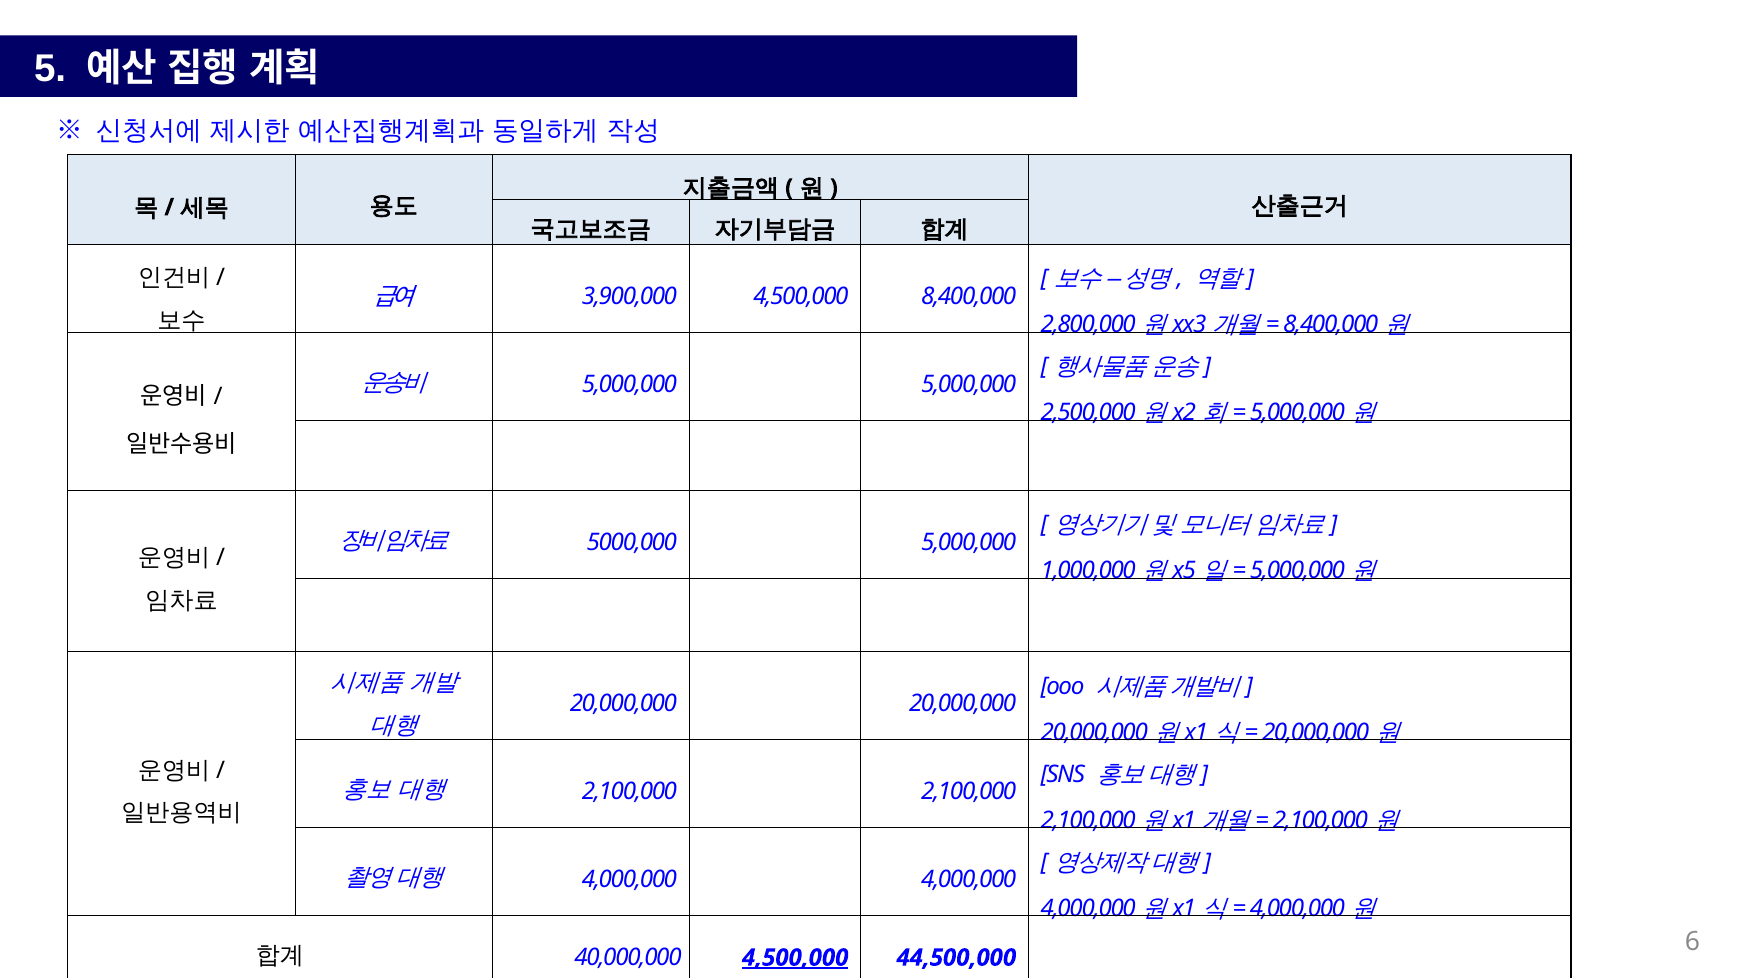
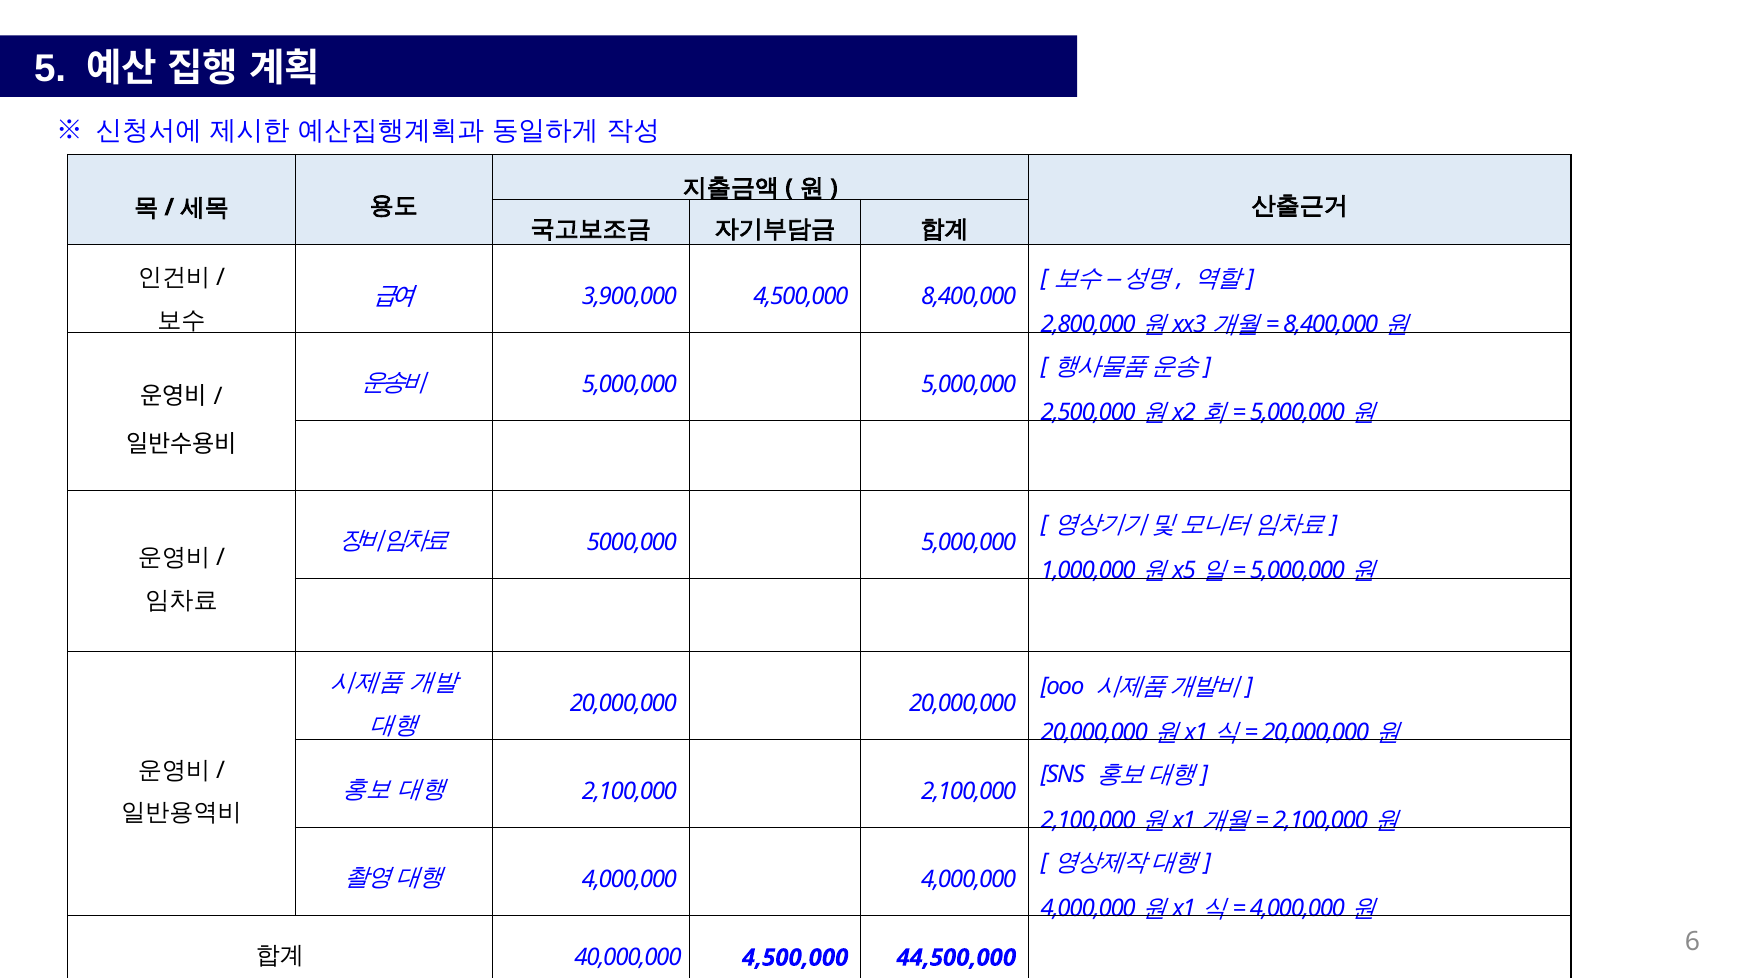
4,500,000 underline: present -> none (795, 958)
